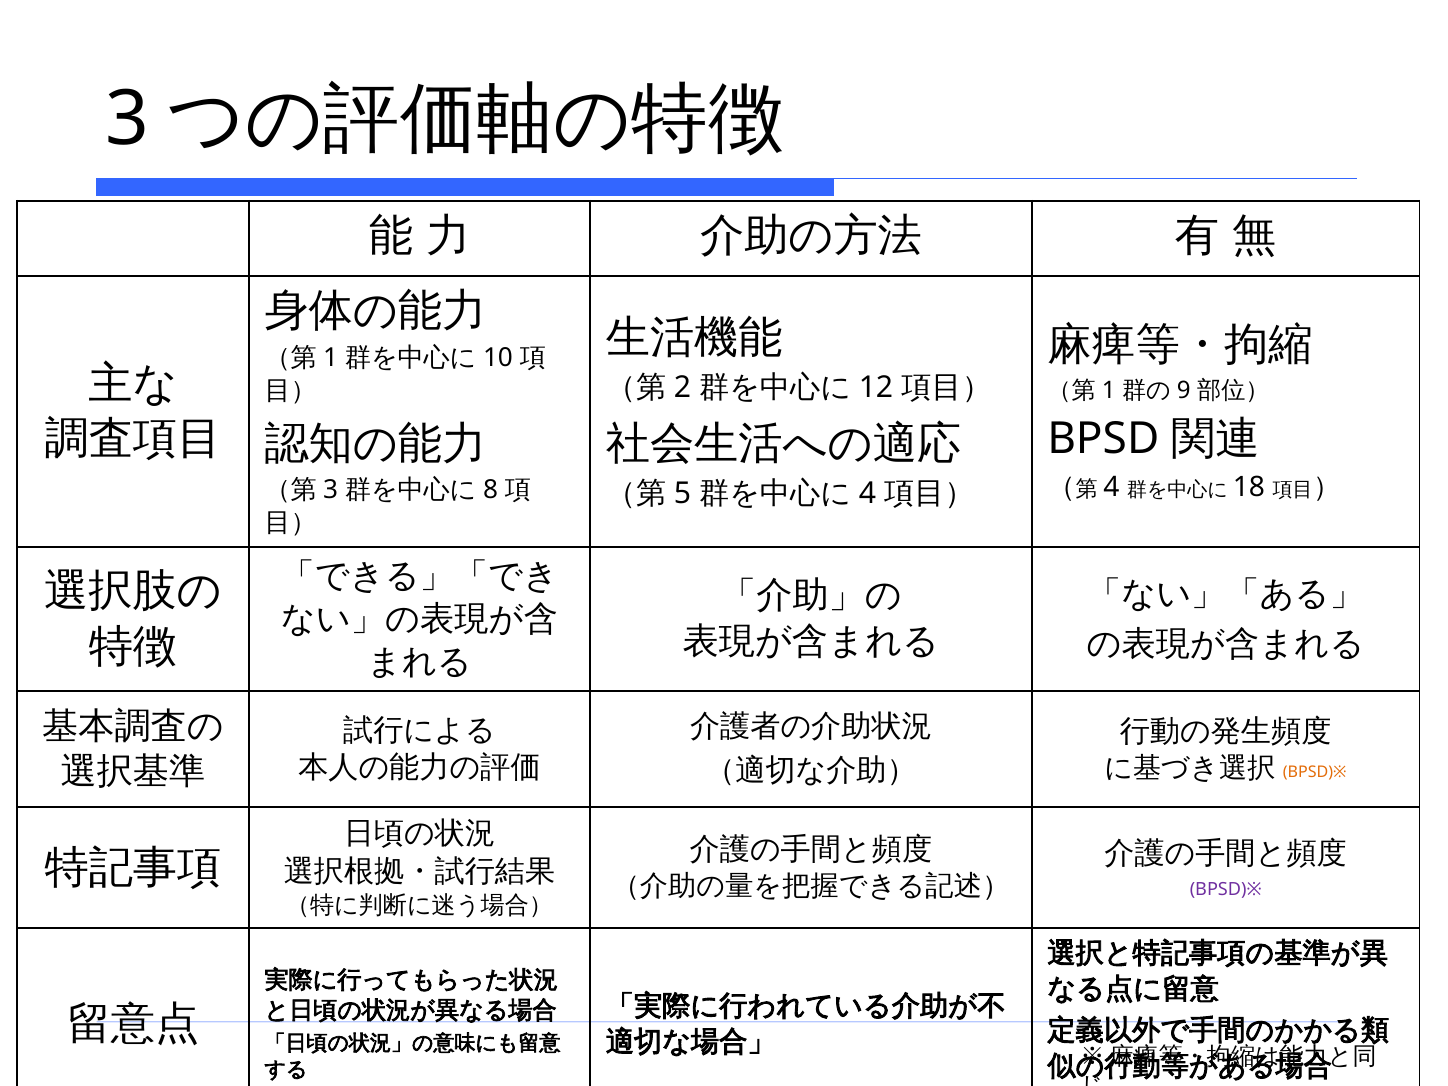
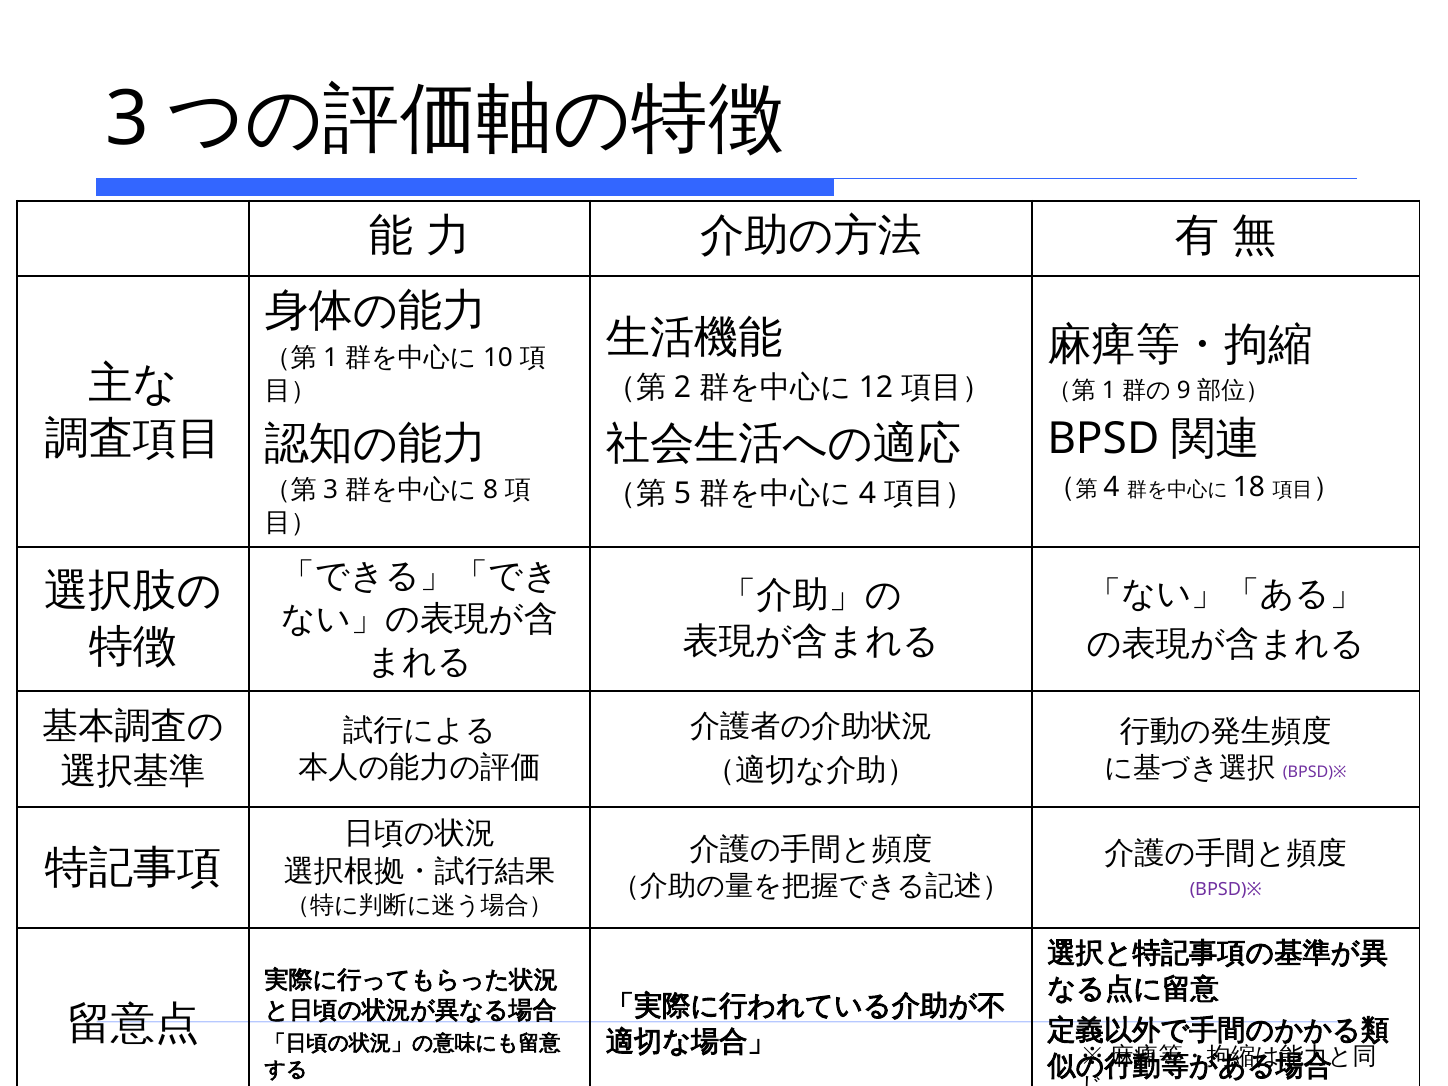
BPSD)※ colour: orange -> purple (1315, 772)
